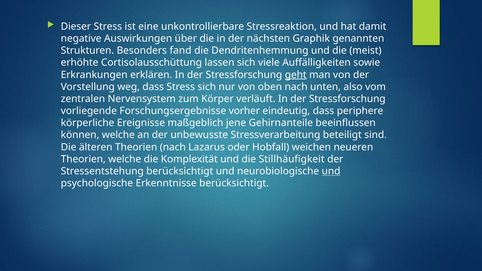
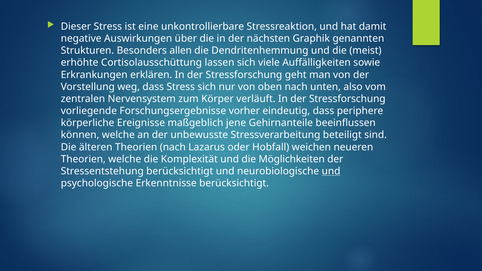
fand: fand -> allen (181, 51)
geht underline: present -> none (296, 75)
Stillhäufigkeit: Stillhäufigkeit -> Möglichkeiten (292, 159)
